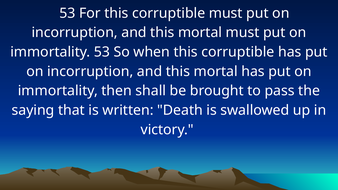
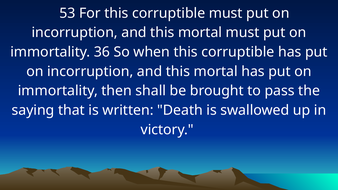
immortality 53: 53 -> 36 (102, 52)
